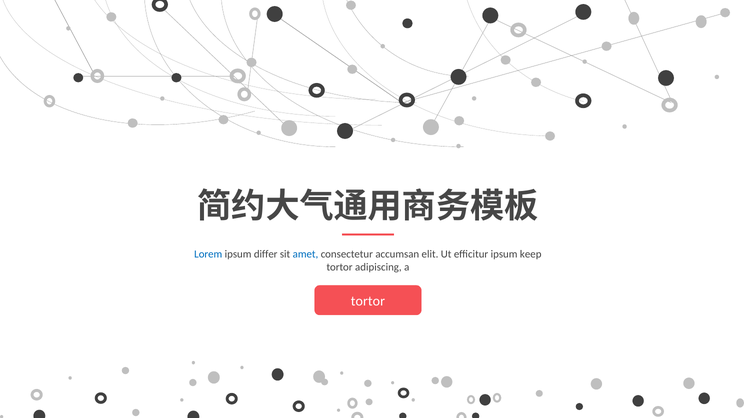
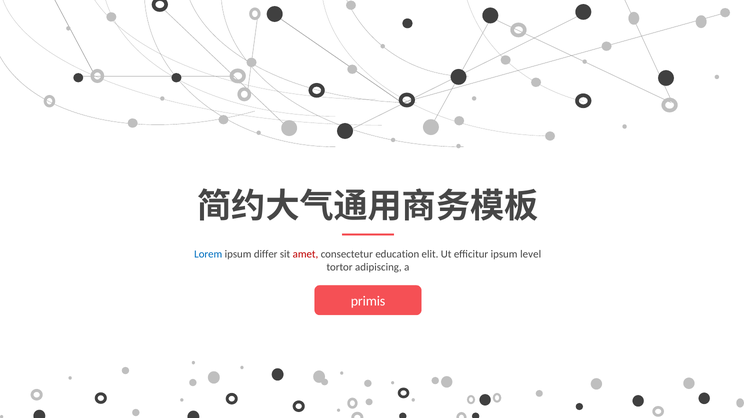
amet colour: blue -> red (305, 254)
accumsan: accumsan -> education (397, 254)
keep: keep -> level (531, 254)
tortor: tortor -> primis (368, 301)
